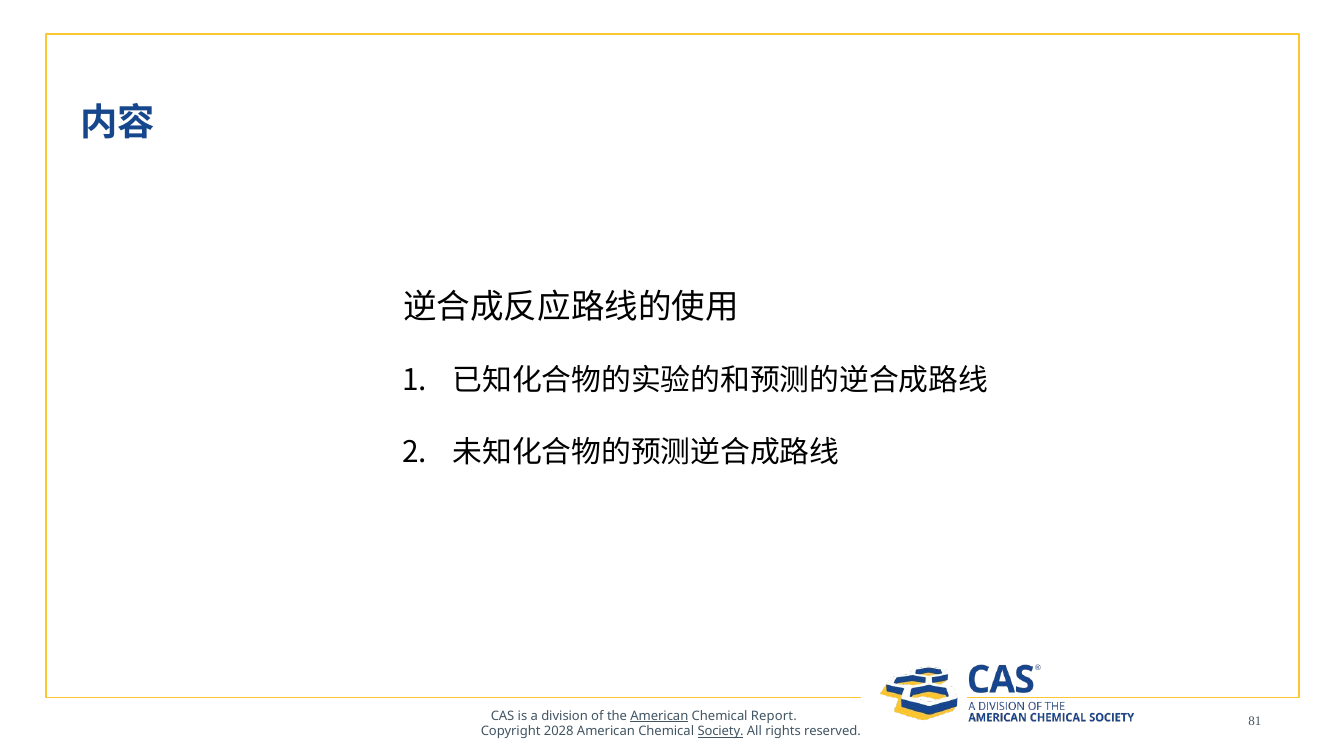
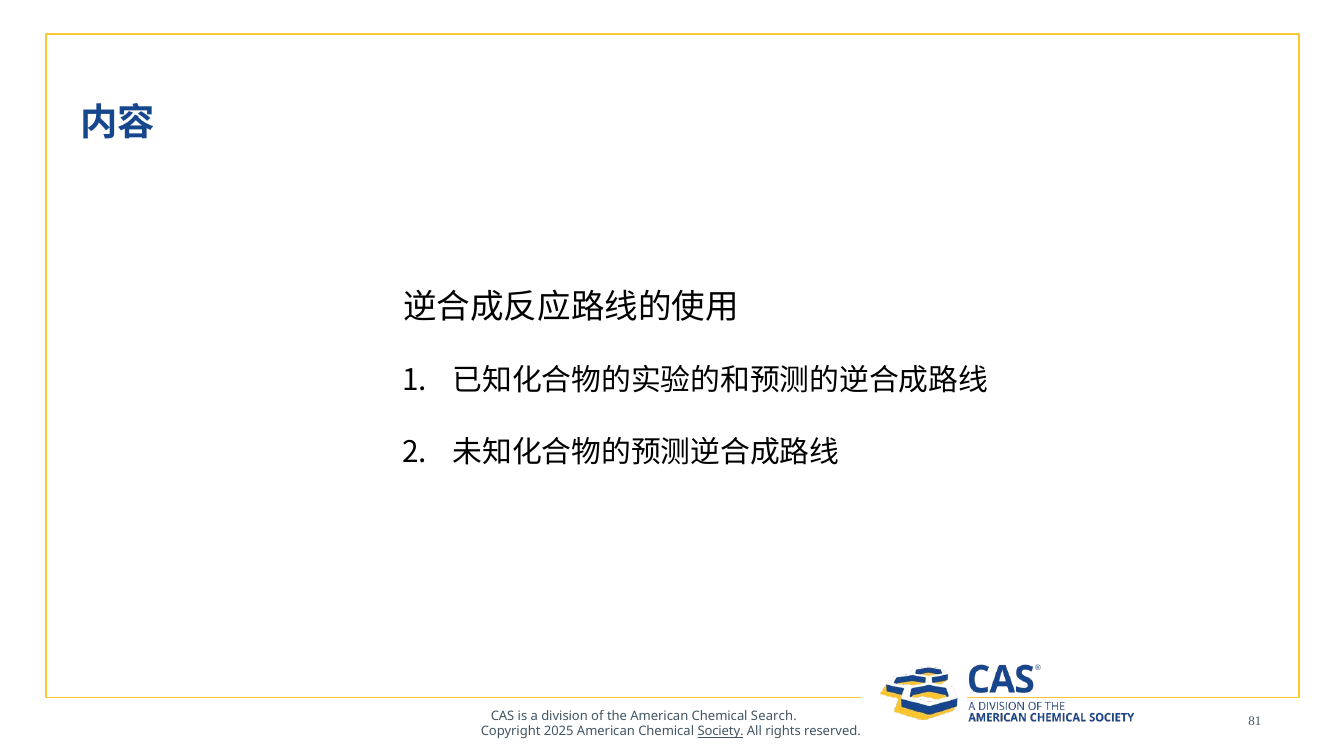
American underline: present -> none (659, 716)
Report: Report -> Search (774, 716)
2028: 2028 -> 2025 (559, 731)
